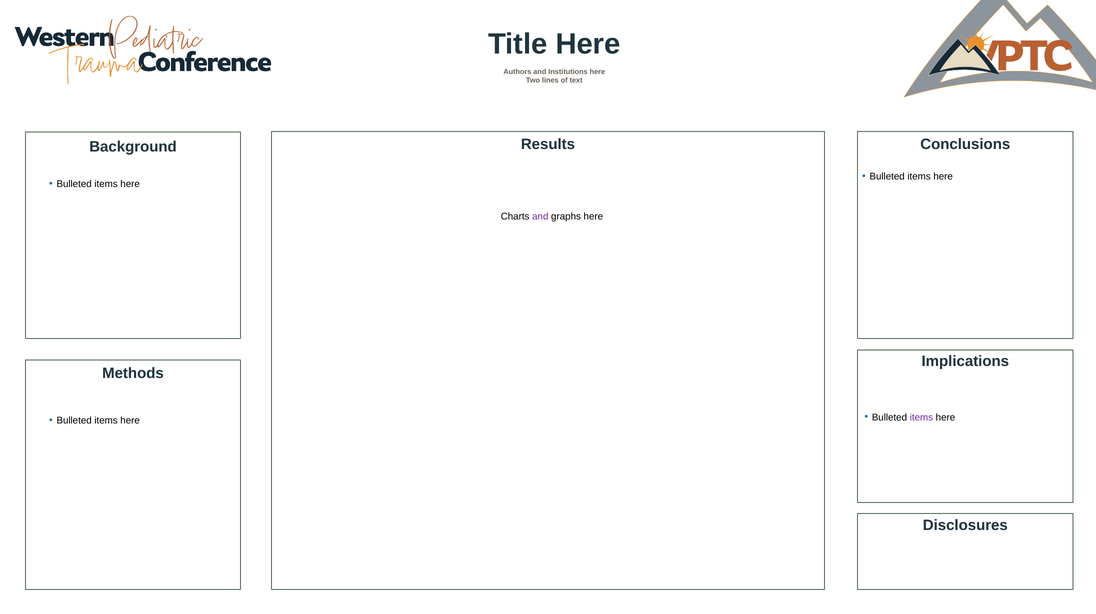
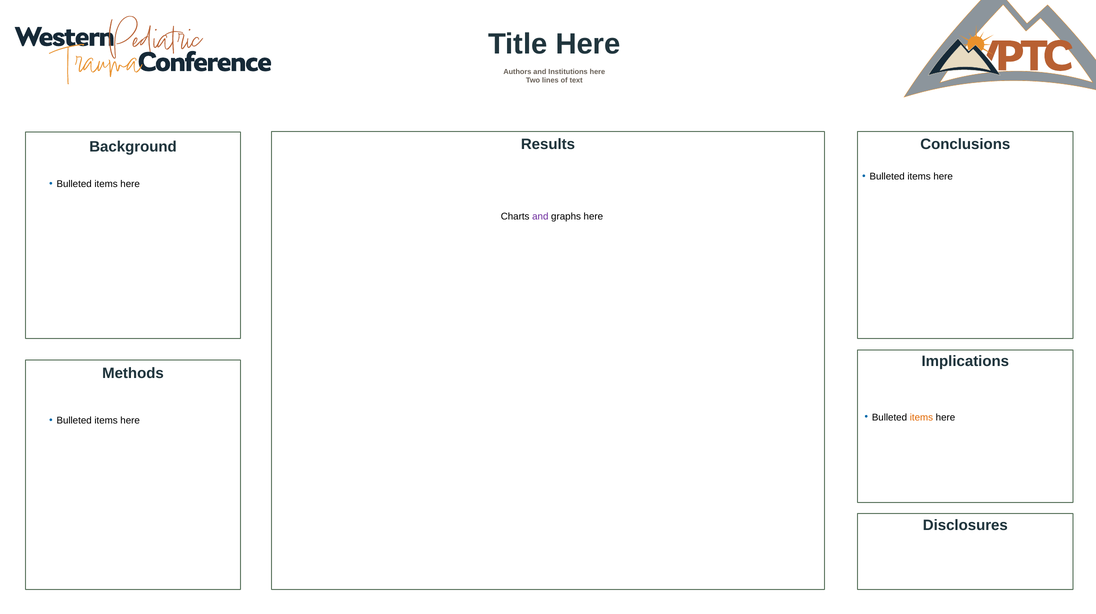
items colour: purple -> orange (921, 417)
